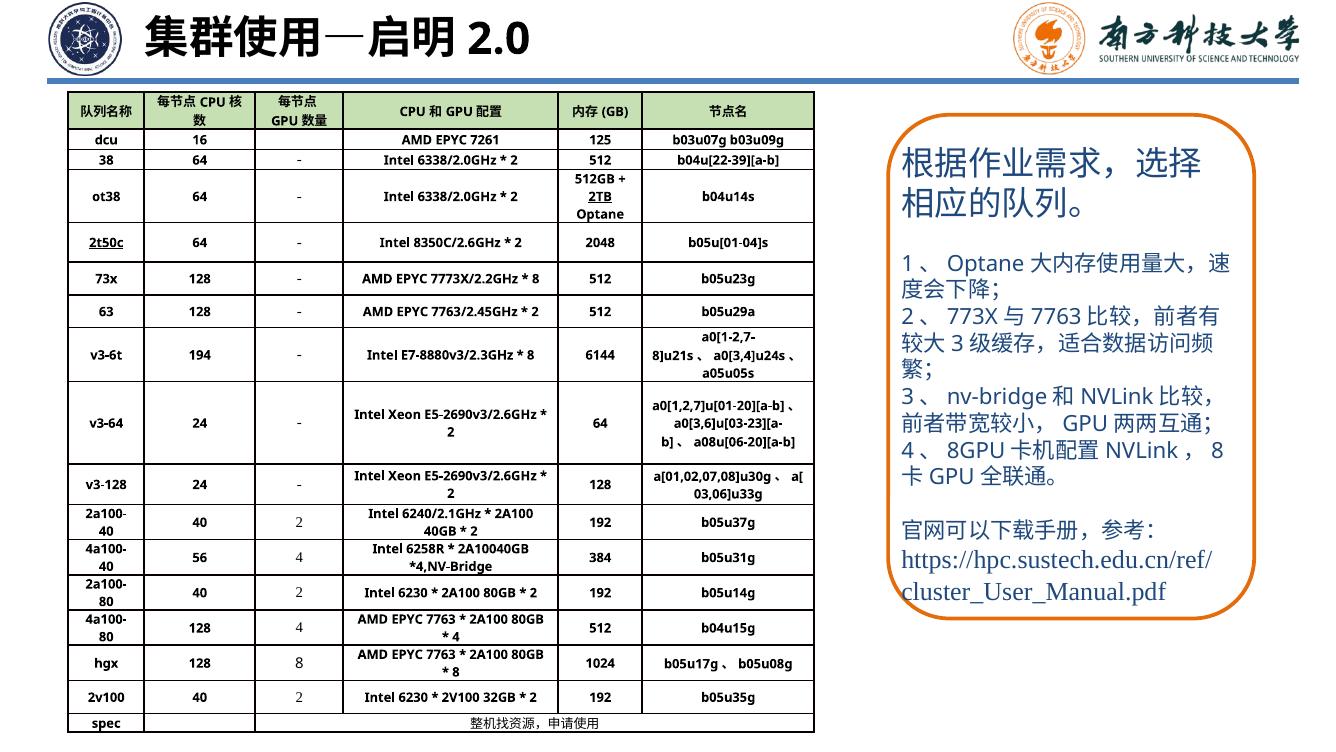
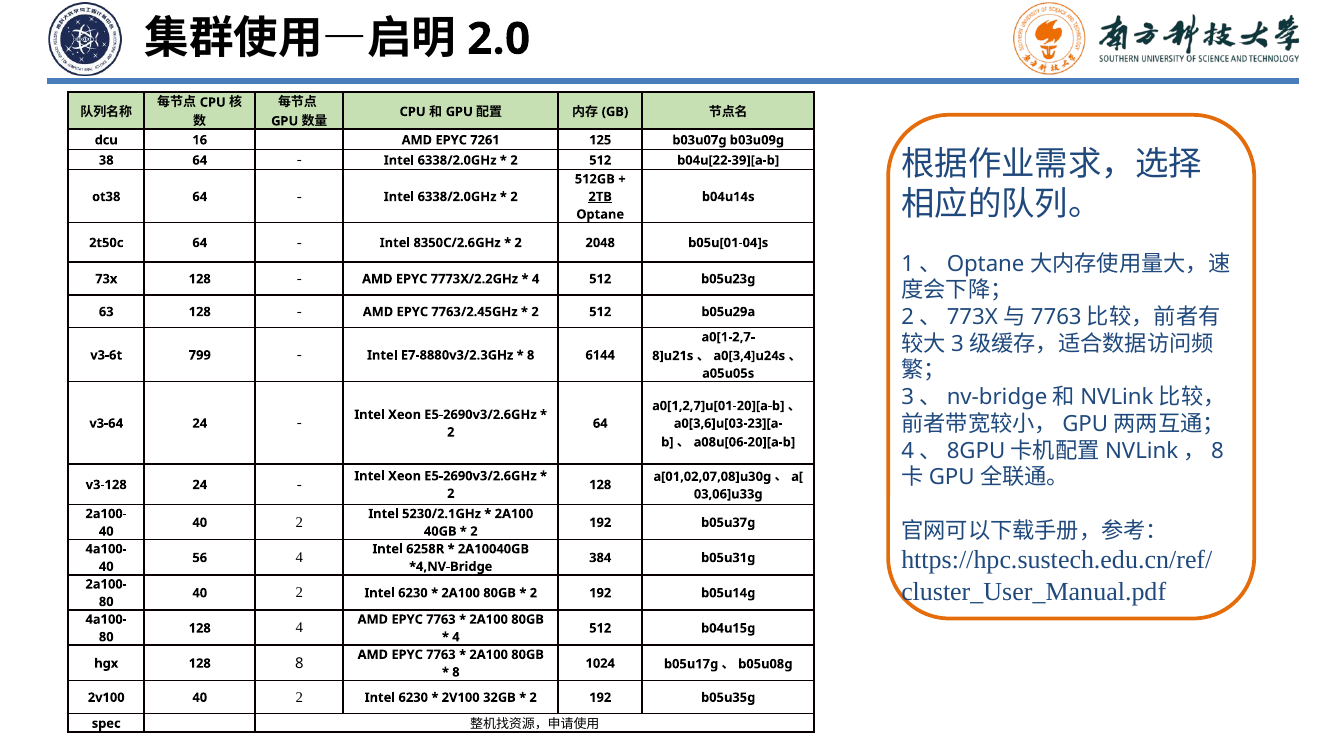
2t50c underline: present -> none (106, 243)
8: 8 -> 4 (536, 279)
194: 194 -> 799 (200, 355)
6240/2.1GHz: 6240/2.1GHz -> 5230/2.1GHz (442, 513)
